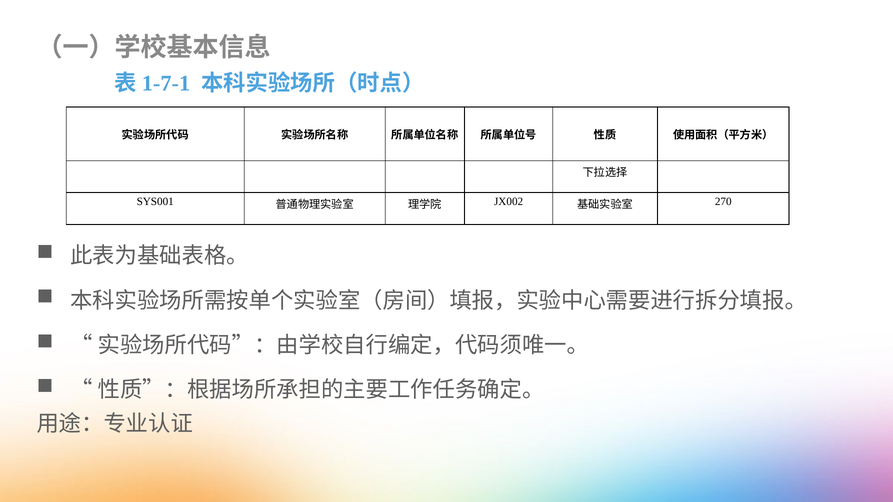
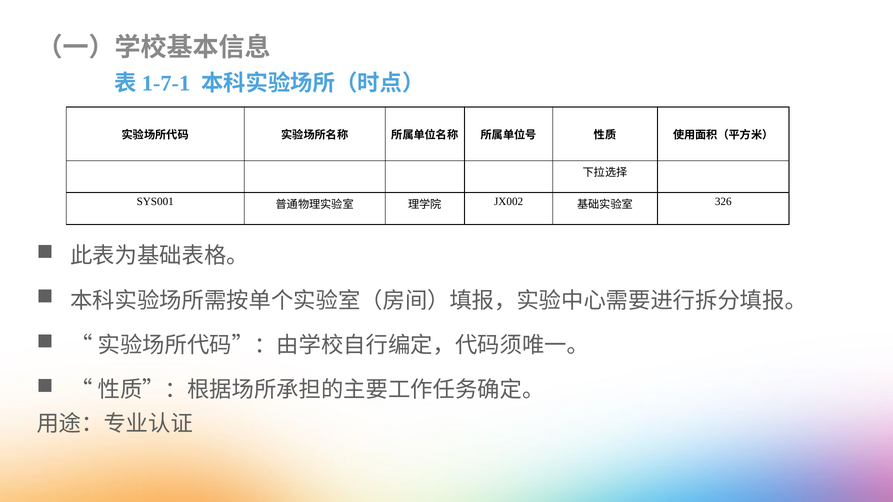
270: 270 -> 326 (723, 202)
